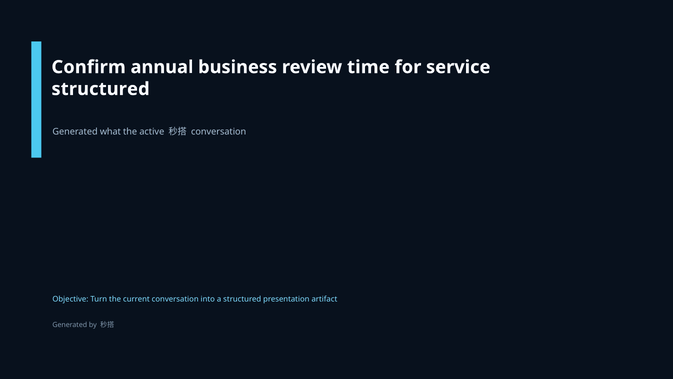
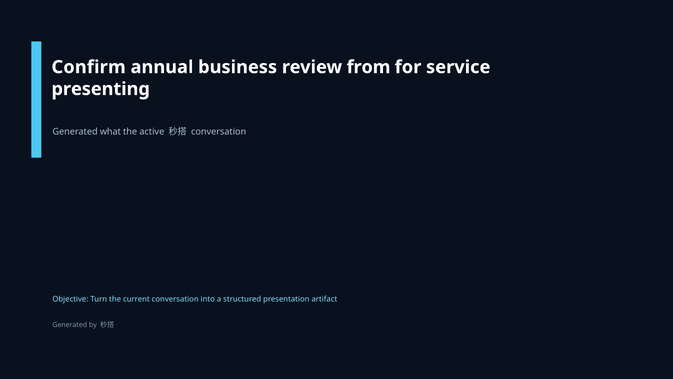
time: time -> from (369, 67)
structured: structured -> presenting (101, 89)
